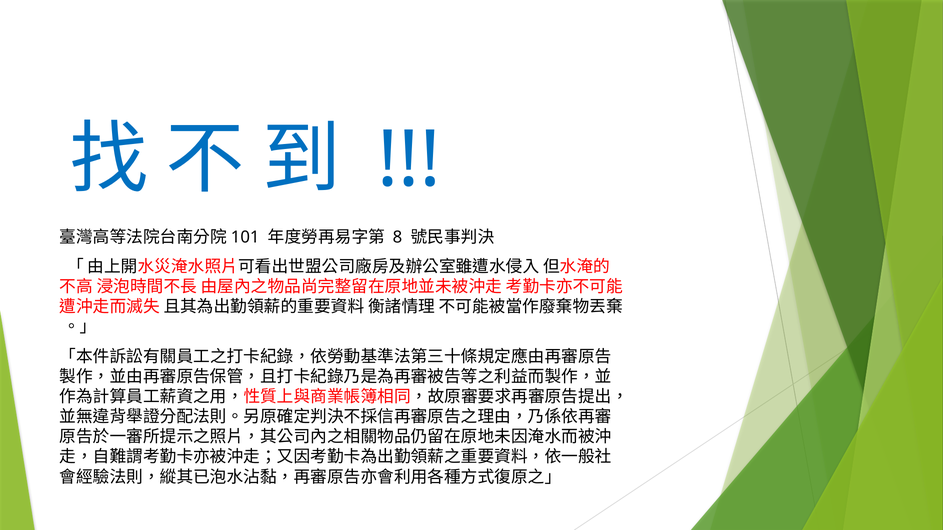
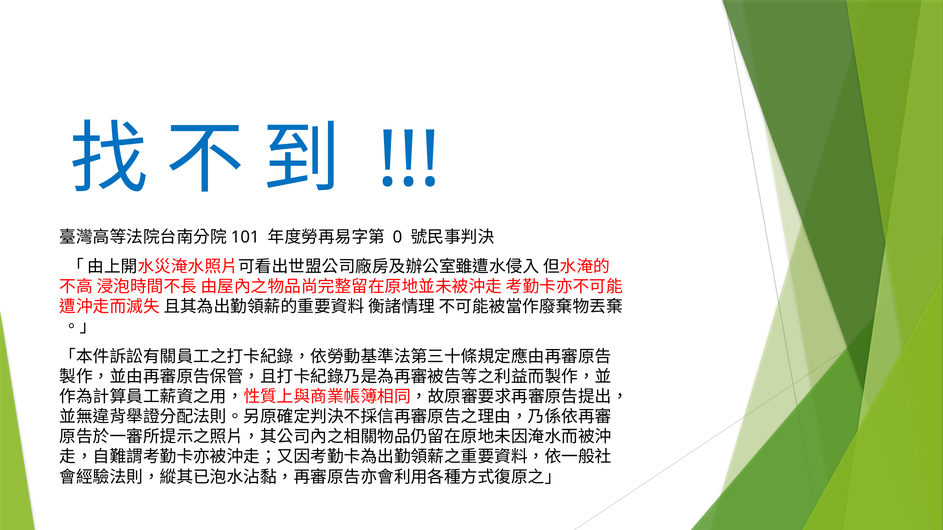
8: 8 -> 0 (397, 237)
